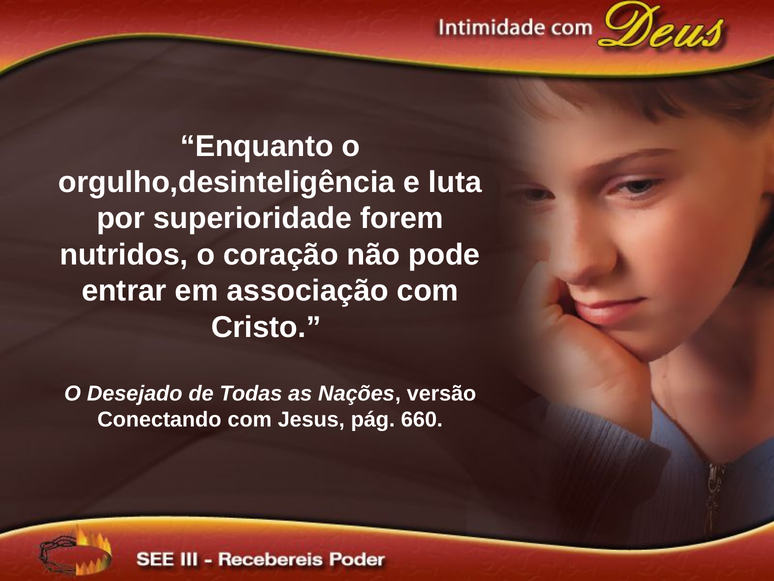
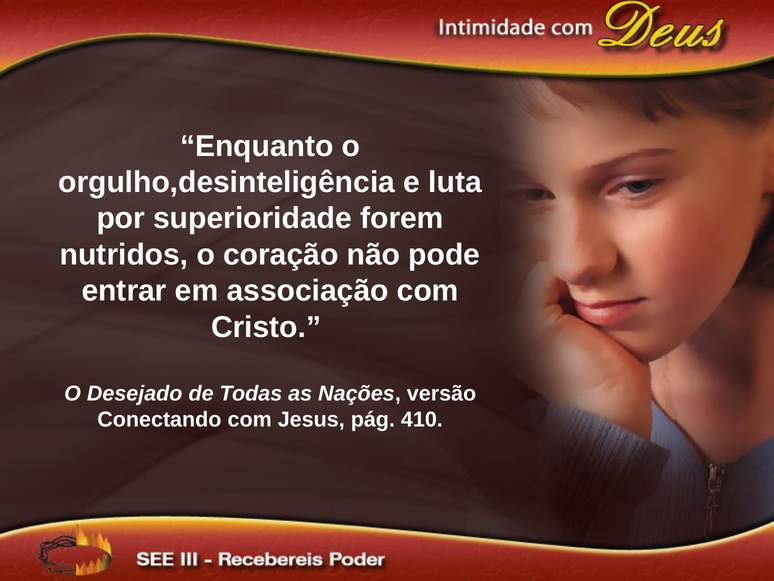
660: 660 -> 410 (422, 419)
